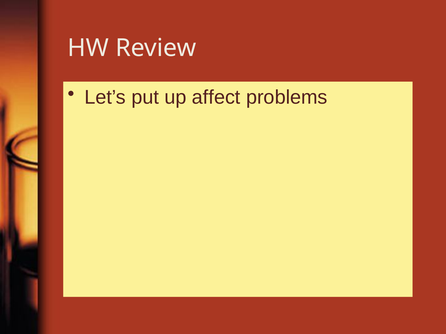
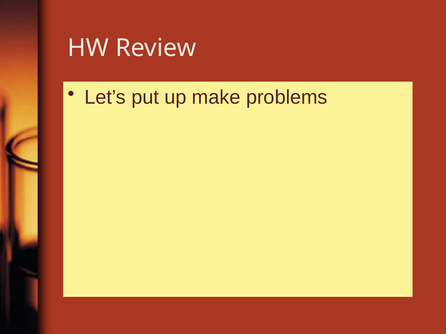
affect: affect -> make (216, 97)
